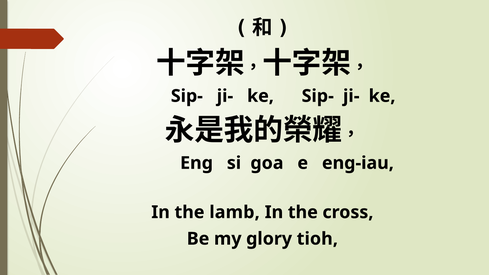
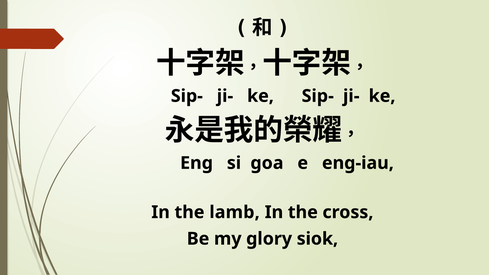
tioh: tioh -> siok (317, 239)
